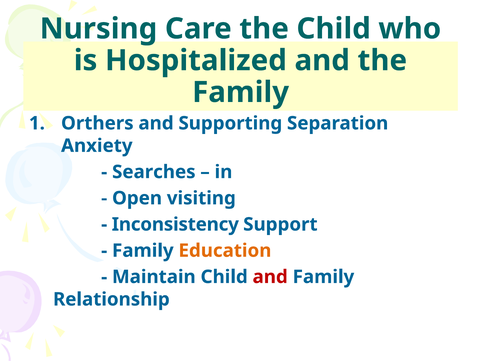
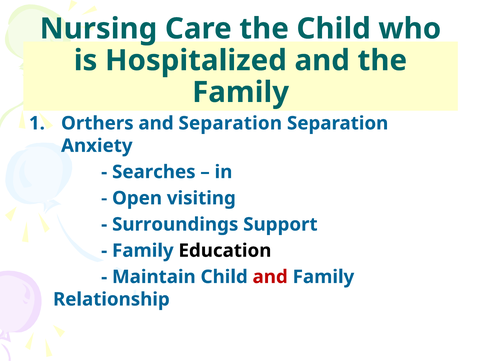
and Supporting: Supporting -> Separation (230, 123)
Inconsistency: Inconsistency -> Surroundings (175, 225)
Education colour: orange -> black (225, 251)
